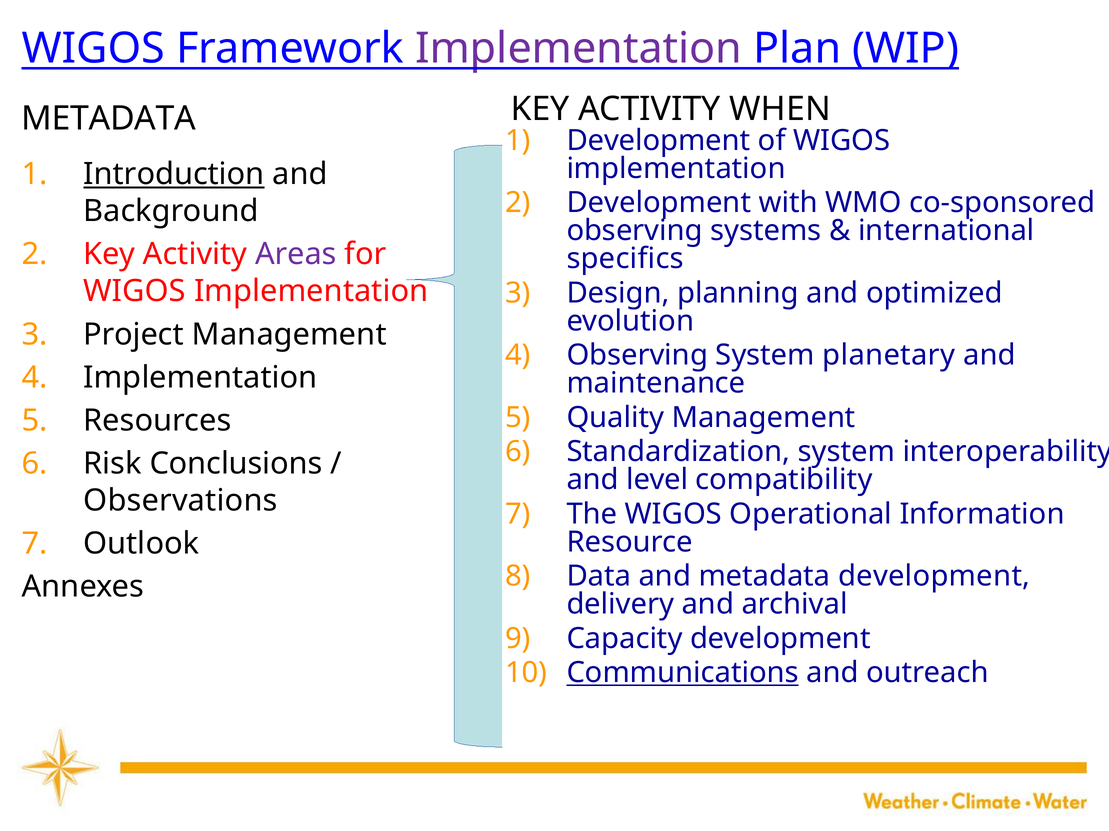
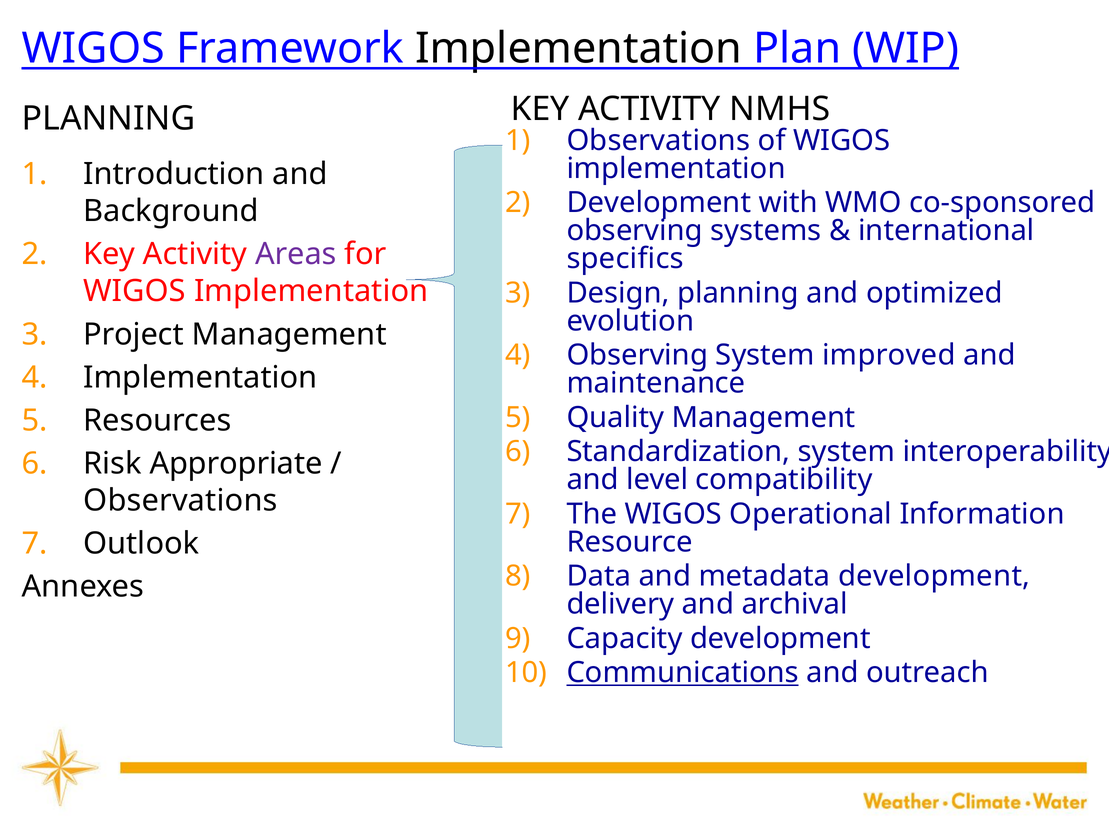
Implementation colour: purple -> black (579, 49)
WHEN: WHEN -> NMHS (780, 109)
METADATA: METADATA -> PLANNING (108, 119)
Development: Development -> Observations (658, 140)
Introduction underline: present -> none (174, 174)
planetary: planetary -> improved (889, 355)
Conclusions: Conclusions -> Appropriate (236, 464)
